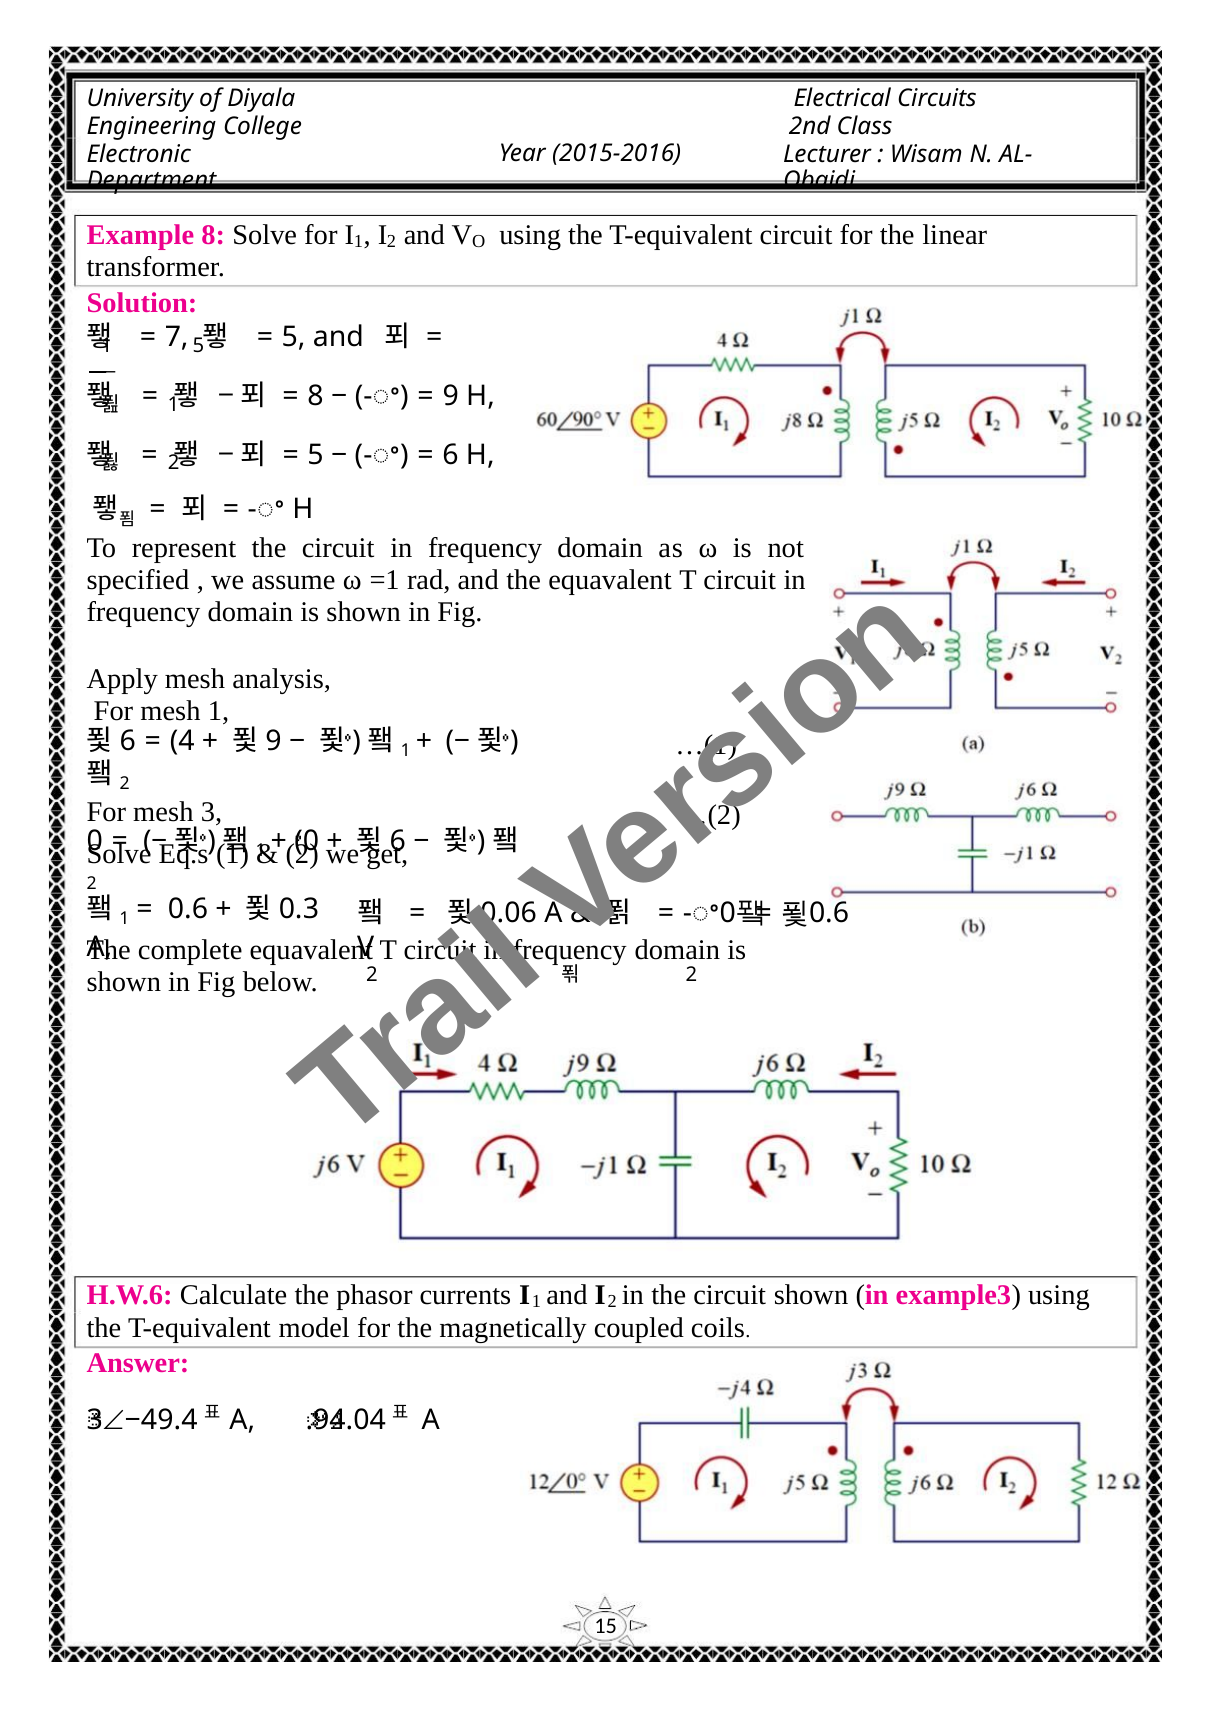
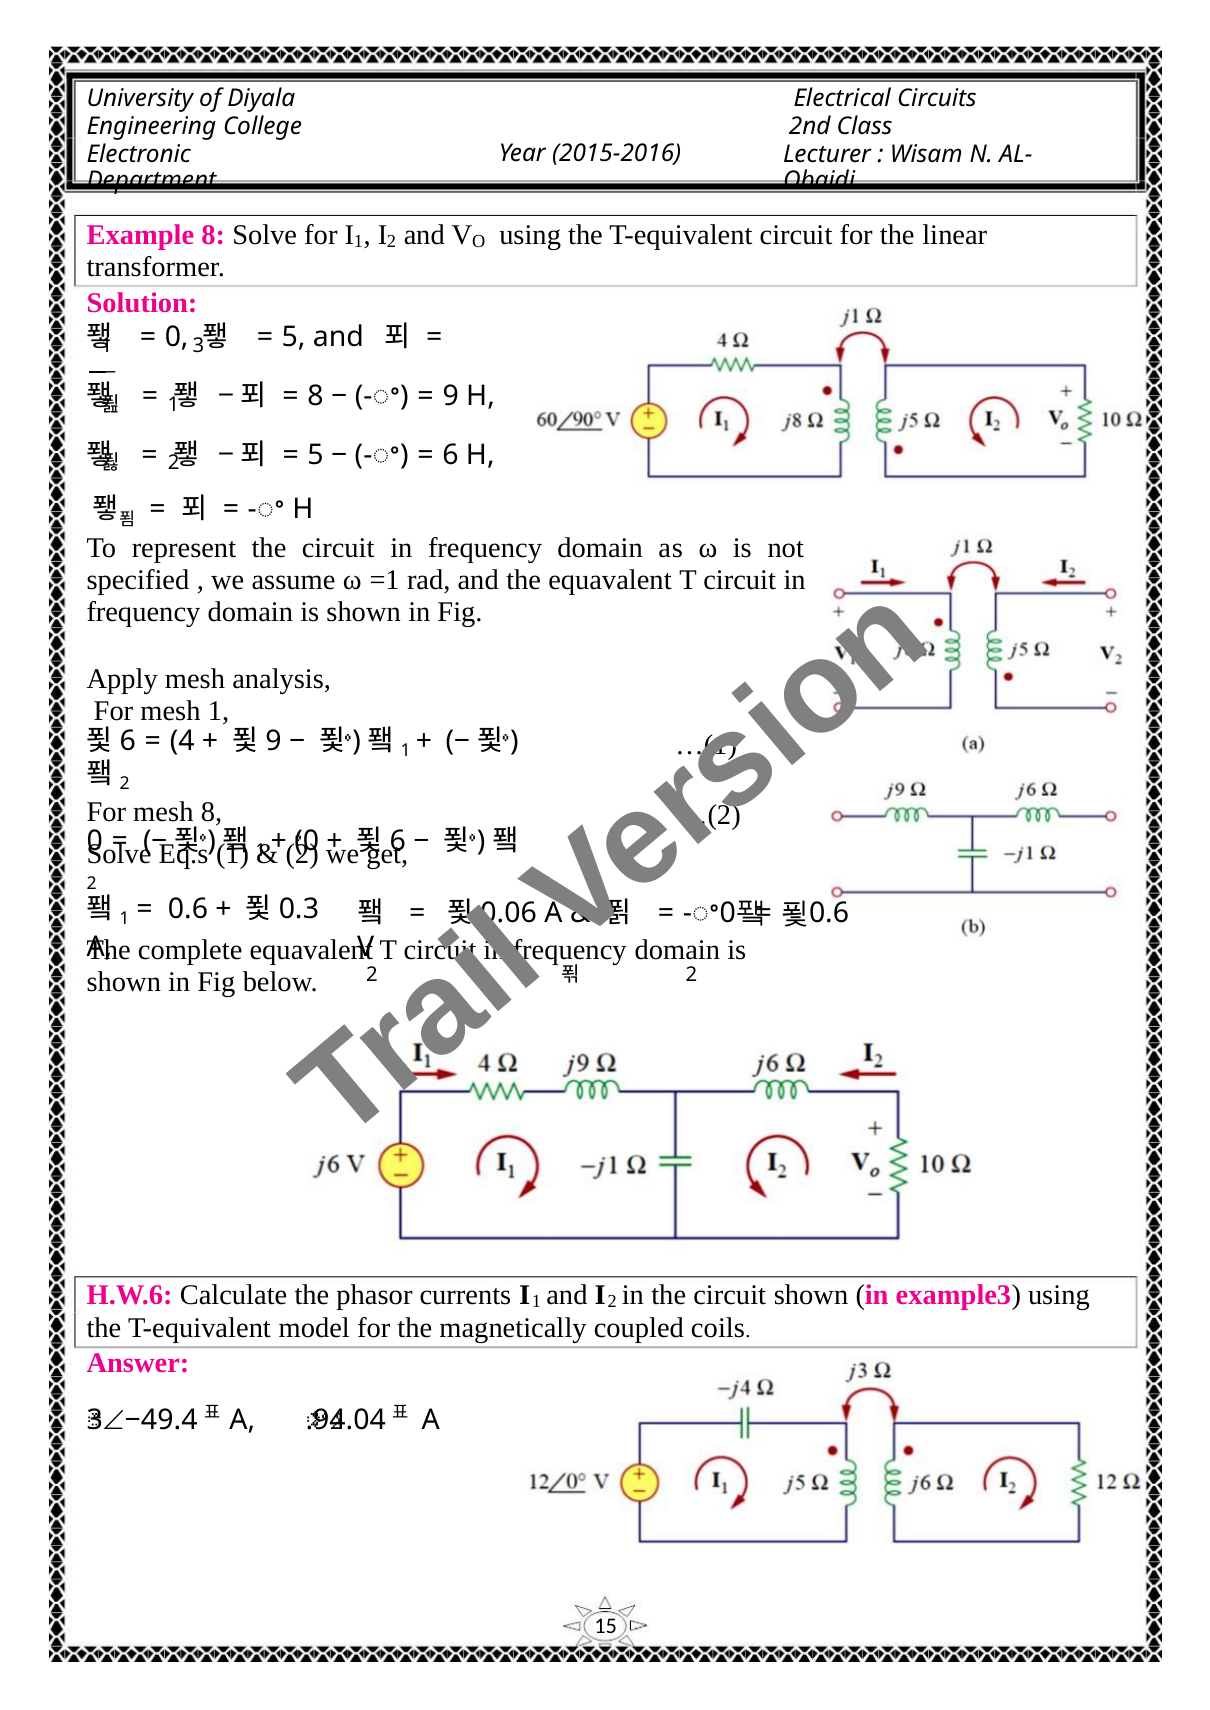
7: 7 -> 0 (177, 337)
5: 5 -> 3 (198, 346)
mesh 3: 3 -> 8 (212, 812)
